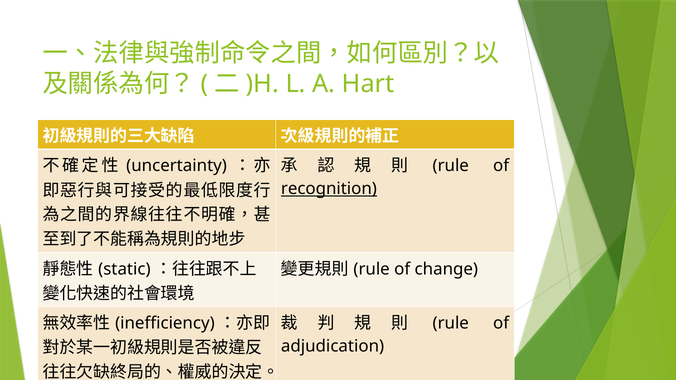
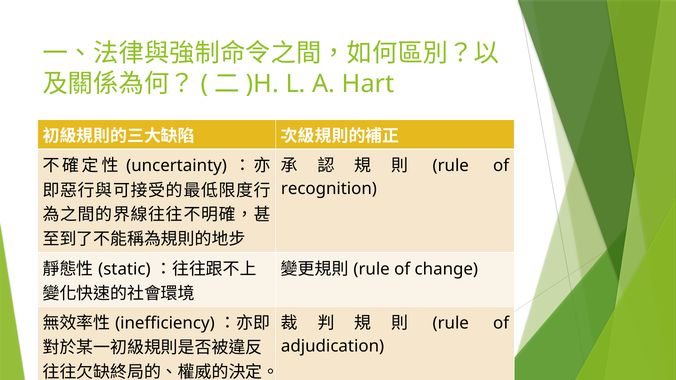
recognition underline: present -> none (329, 189)
